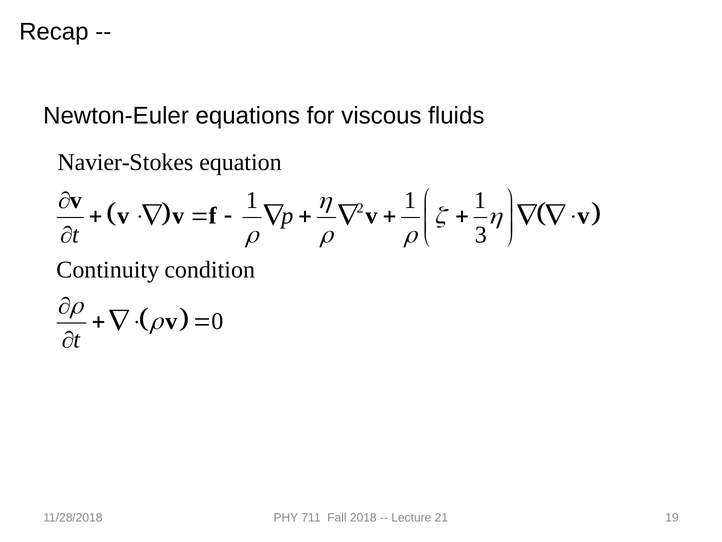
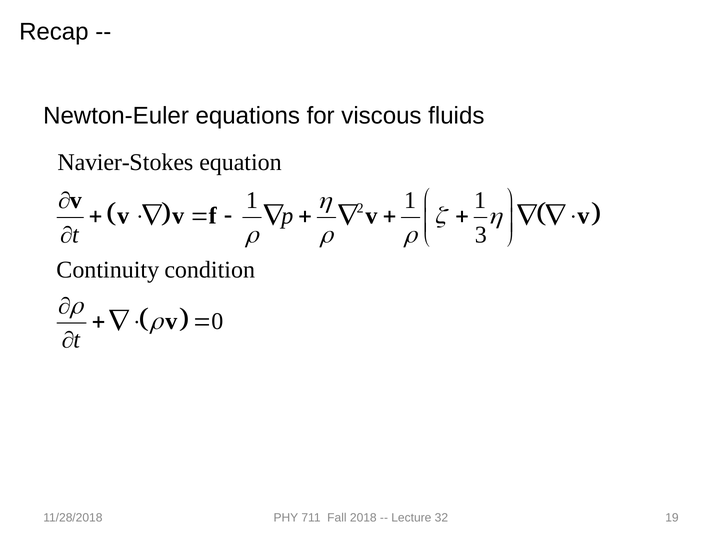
21: 21 -> 32 (441, 517)
